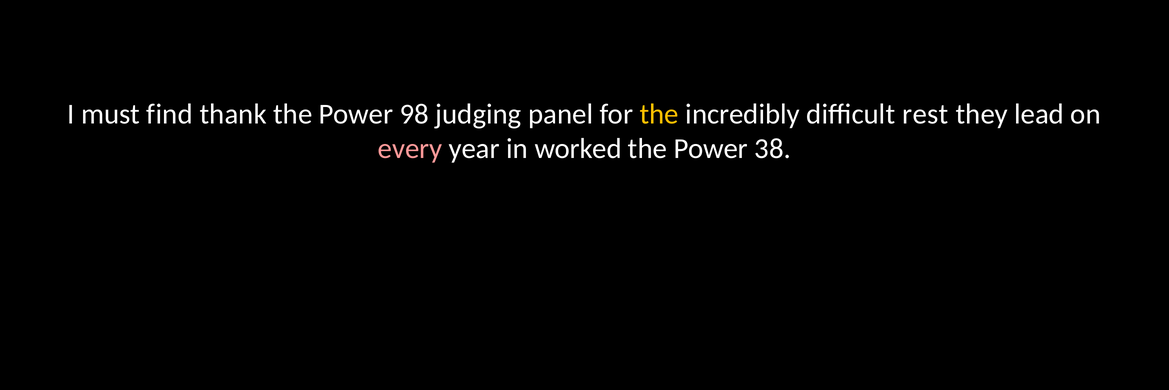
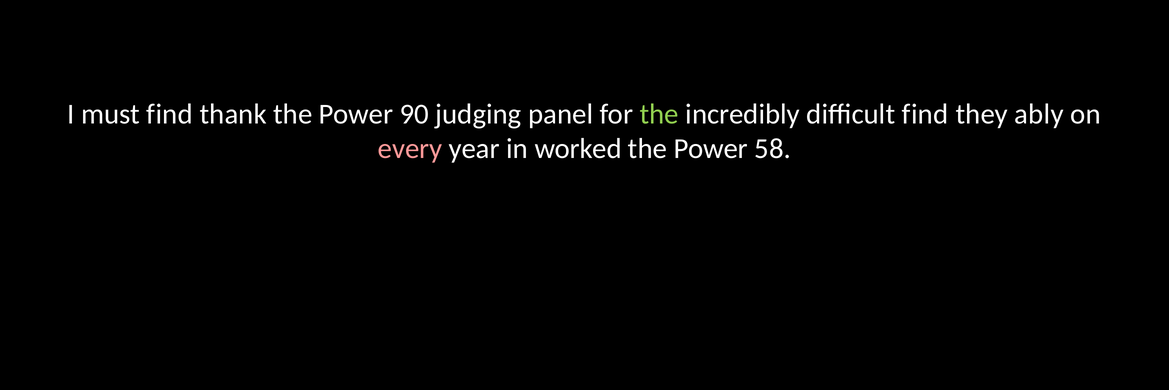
98: 98 -> 90 (414, 114)
the colour: yellow -> light green (659, 114)
difficult rest: rest -> find (925, 114)
lead: lead -> ably (1039, 114)
38: 38 -> 58 (773, 149)
